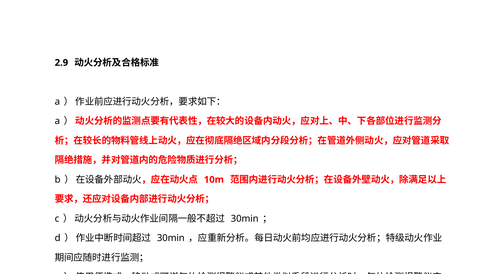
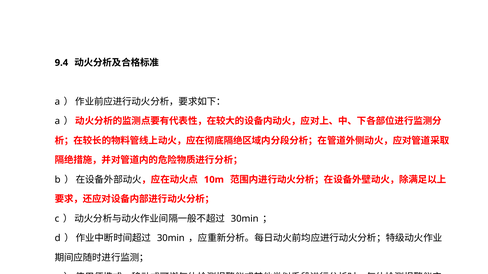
2.9: 2.9 -> 9.4 (61, 63)
